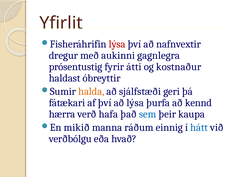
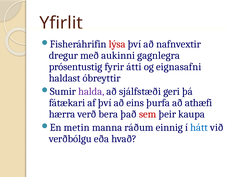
kostnaður: kostnaður -> eignasafni (179, 67)
halda colour: orange -> purple (91, 91)
að lýsa: lýsa -> eins (135, 103)
kennd: kennd -> athæfi (198, 103)
hafa: hafa -> bera (108, 114)
sem colour: blue -> red (148, 114)
mikið: mikið -> metin (77, 127)
